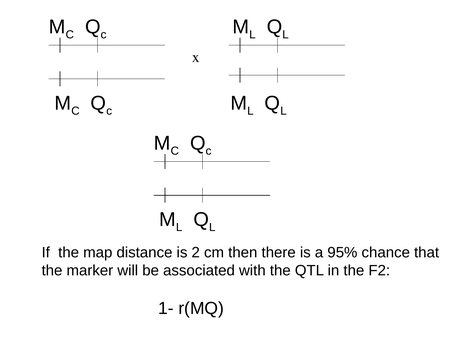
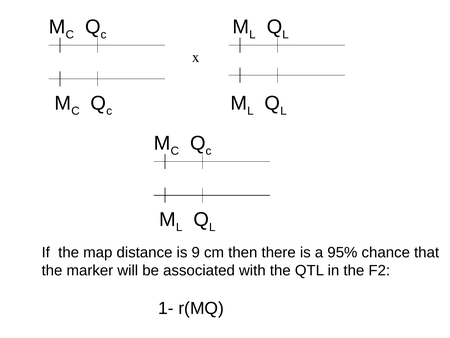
2: 2 -> 9 (196, 252)
